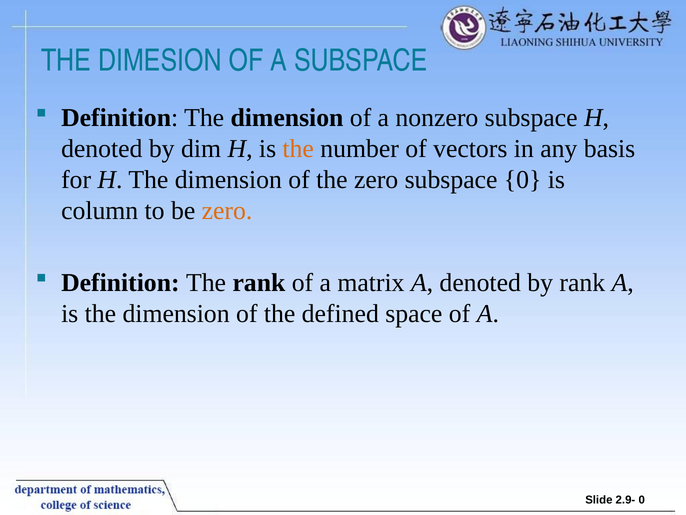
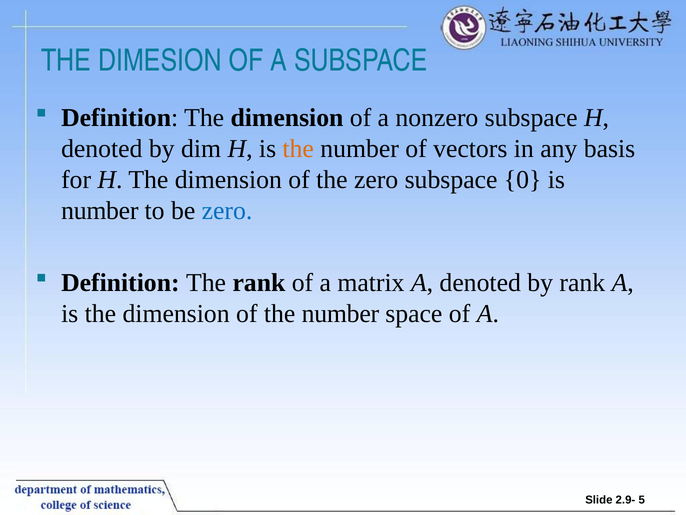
column: column -> number (100, 211)
zero colour: orange -> blue (227, 211)
of the defined: defined -> number (340, 314)
2.9- 0: 0 -> 5 (642, 499)
